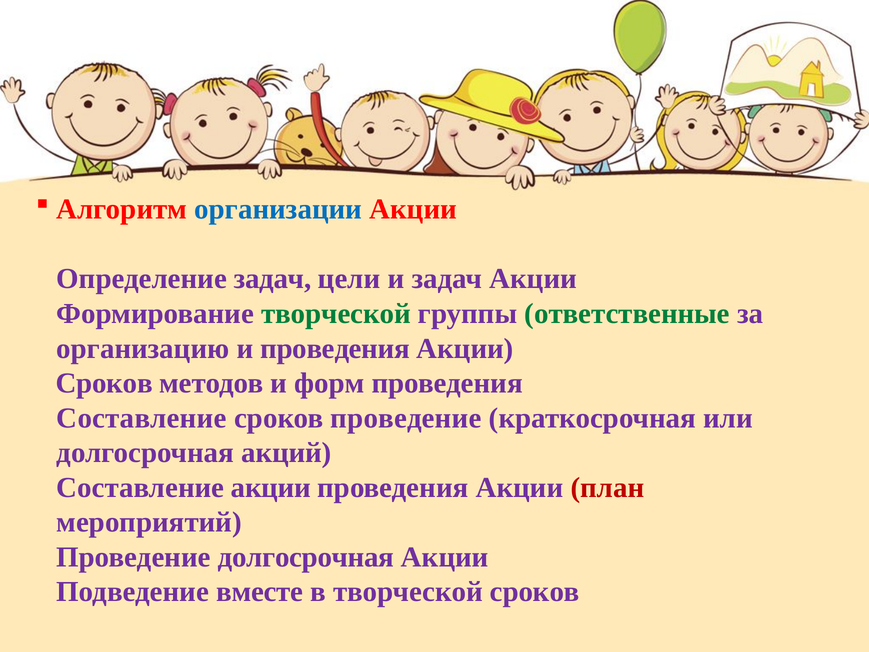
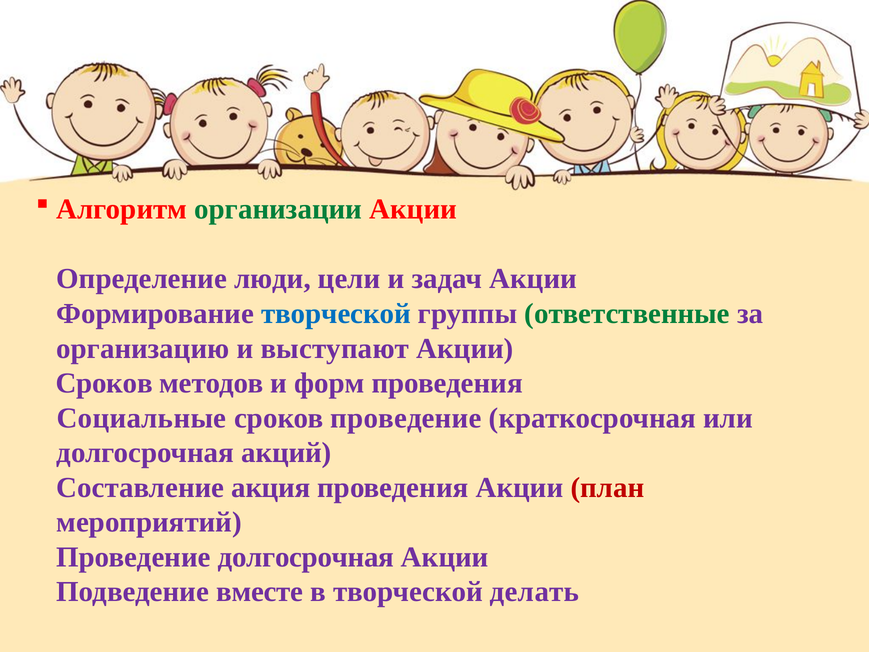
организации colour: blue -> green (278, 209)
Определение задач: задач -> люди (272, 279)
творческой colour: green -> blue (336, 314)
и проведения: проведения -> выступают (335, 348)
Составление: Составление -> Социальные (141, 418)
Составление акции: акции -> акция (271, 487)
творческой сроков: сроков -> делать (535, 592)
